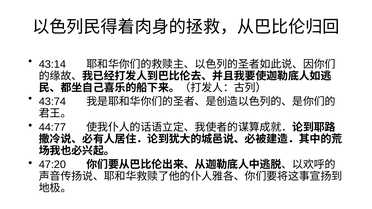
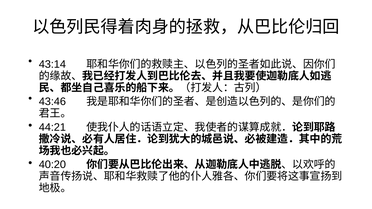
43:74: 43:74 -> 43:46 (52, 102)
44:77: 44:77 -> 44:21 (52, 127)
47:20: 47:20 -> 40:20 (52, 165)
